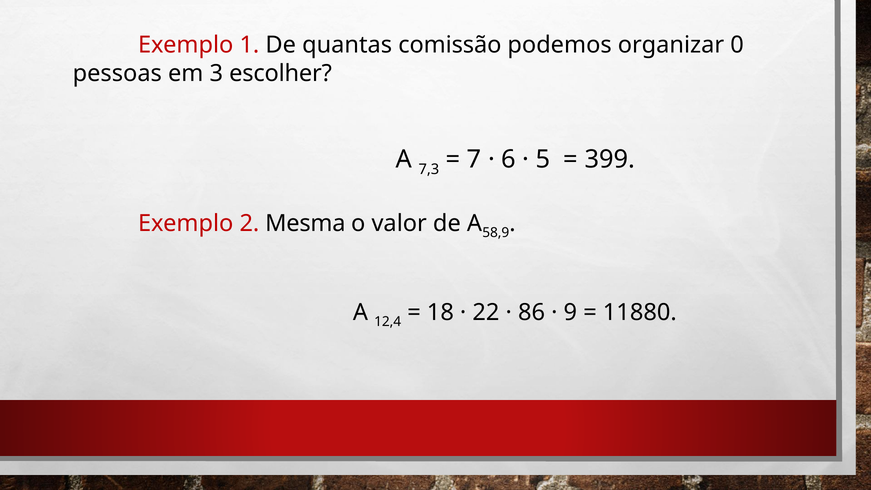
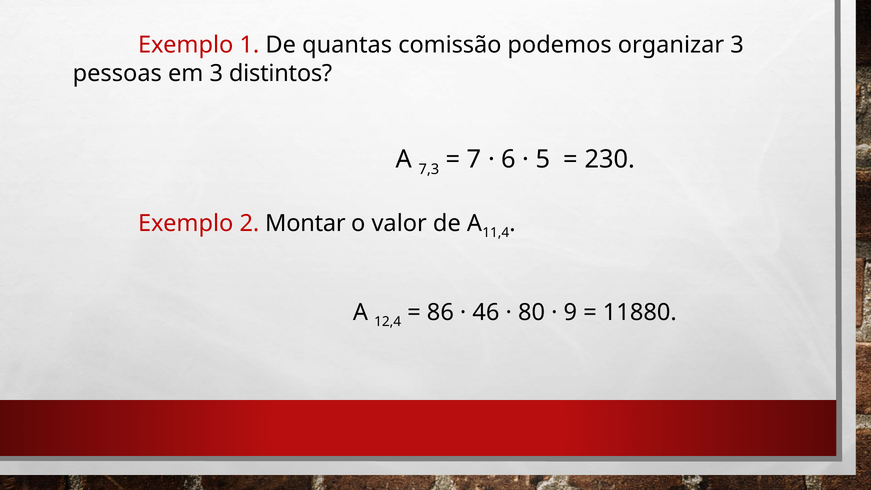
organizar 0: 0 -> 3 (737, 45)
escolher: escolher -> distintos (281, 73)
399: 399 -> 230 (610, 160)
Mesma: Mesma -> Montar (305, 224)
58,9: 58,9 -> 11,4 (496, 233)
18: 18 -> 86 (440, 312)
22: 22 -> 46 (486, 312)
86: 86 -> 80 (532, 312)
